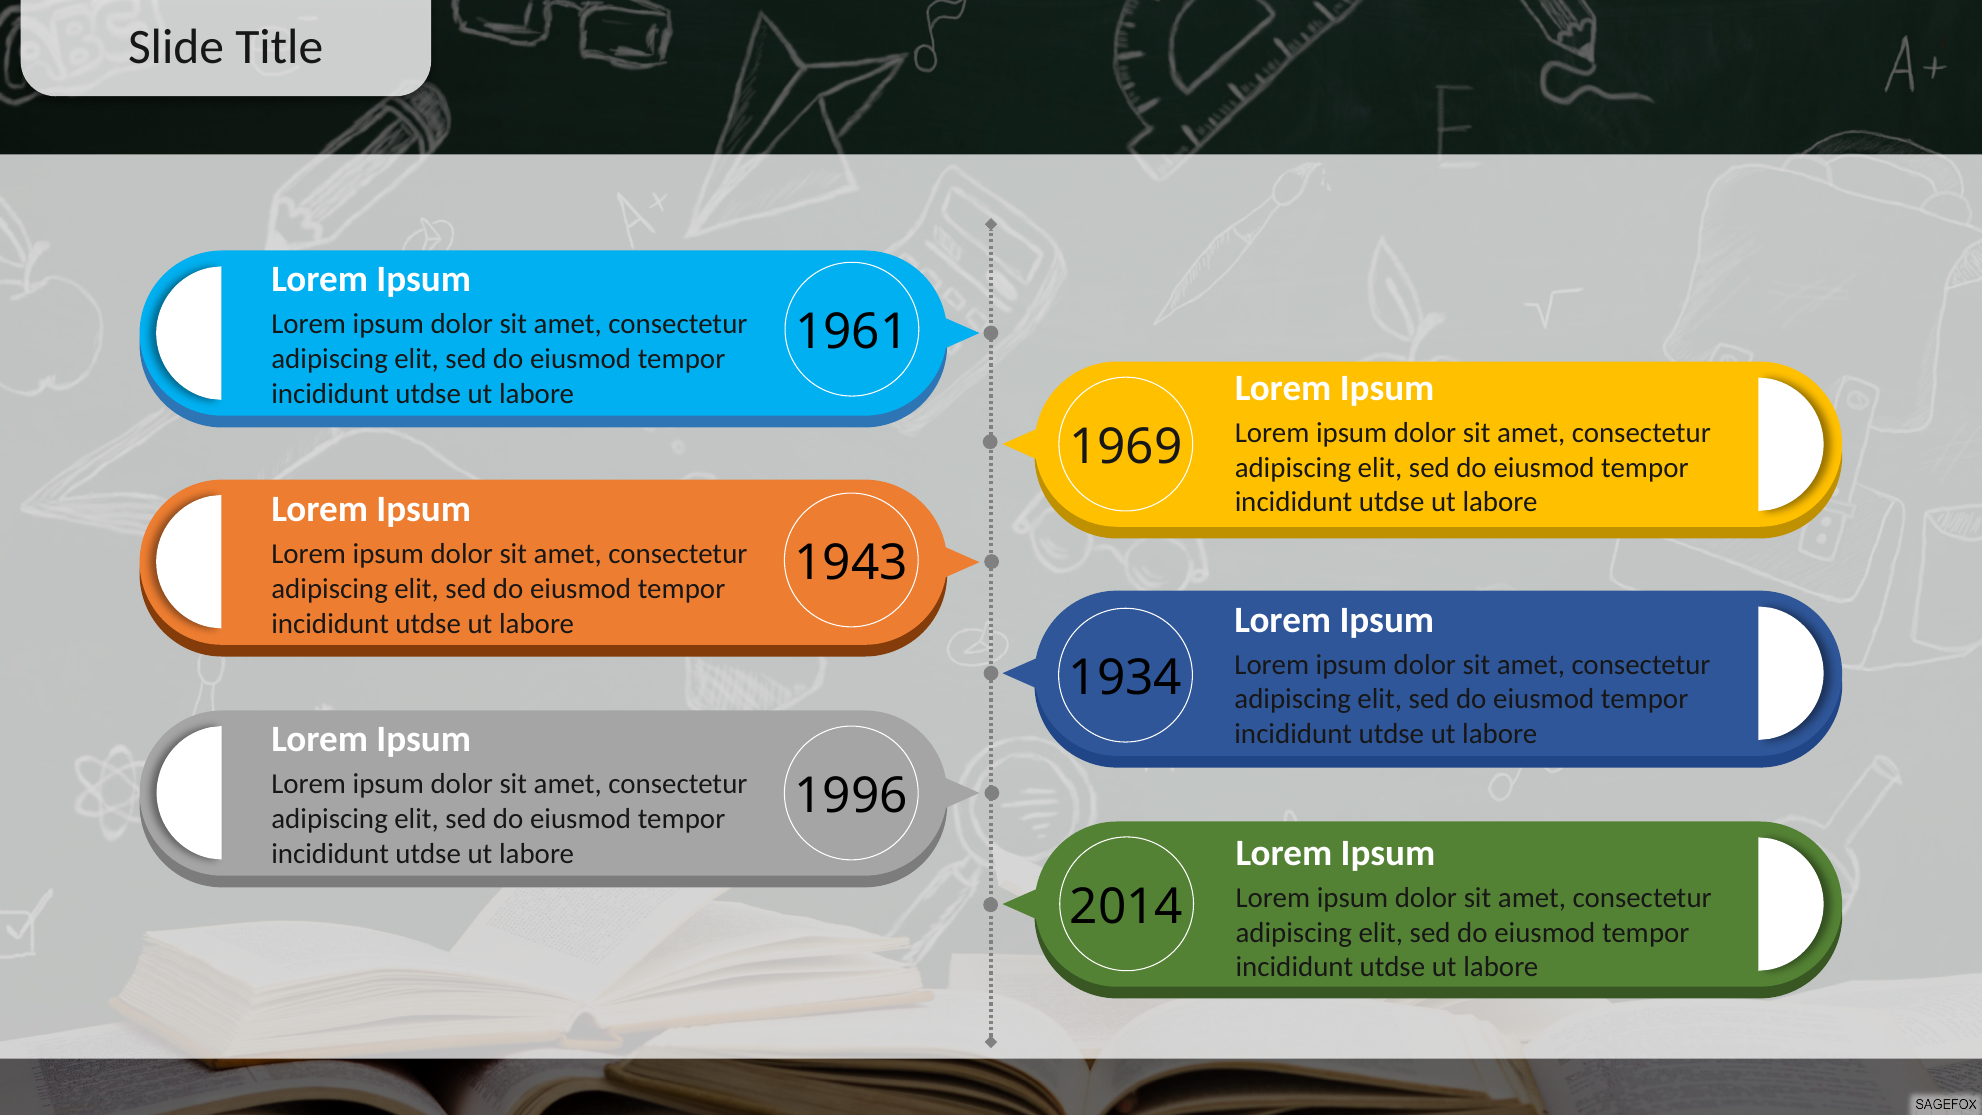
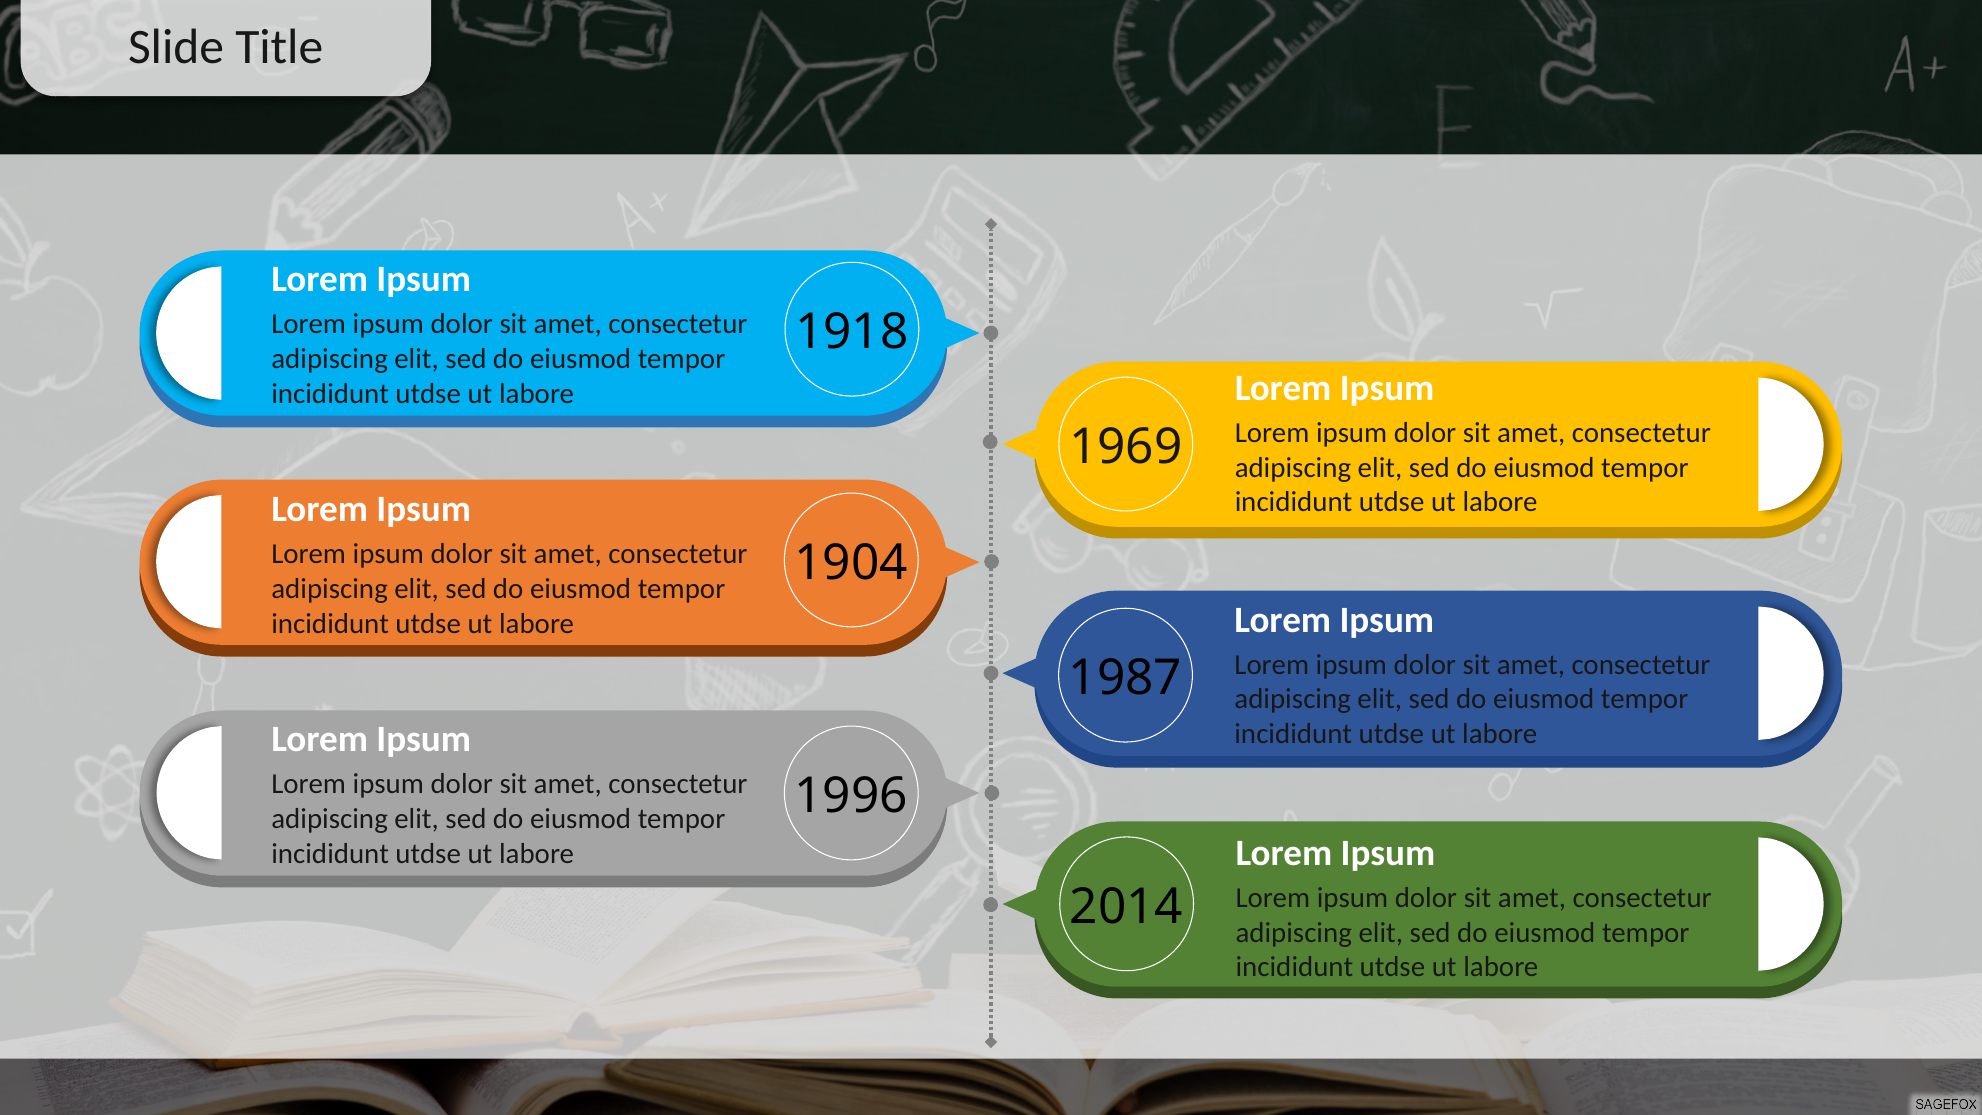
1961: 1961 -> 1918 (852, 333)
1943: 1943 -> 1904 (851, 563)
1934: 1934 -> 1987 (1125, 678)
